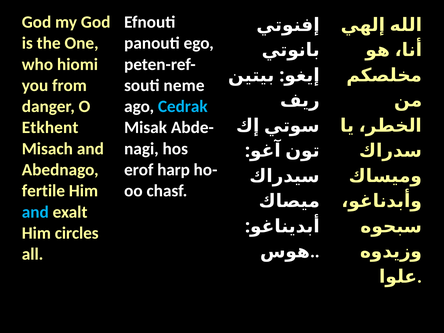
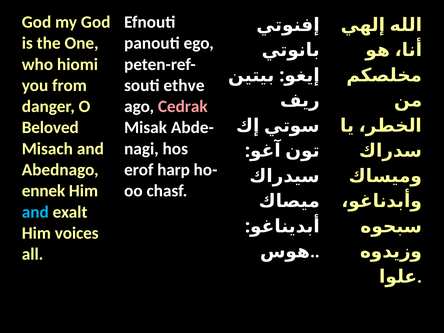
neme: neme -> ethve (184, 85)
Cedrak colour: light blue -> pink (183, 107)
Etkhent: Etkhent -> Beloved (50, 128)
fertile: fertile -> ennek (43, 191)
circles: circles -> voices (77, 233)
